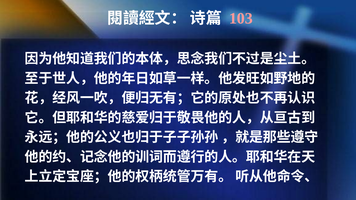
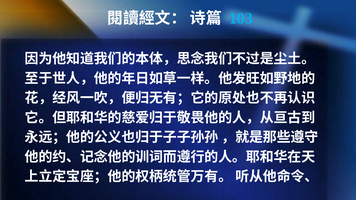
103 colour: pink -> light blue (241, 19)
